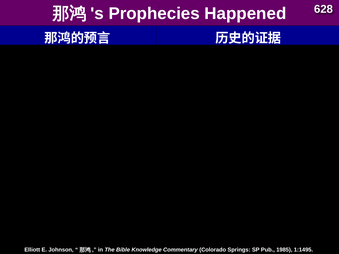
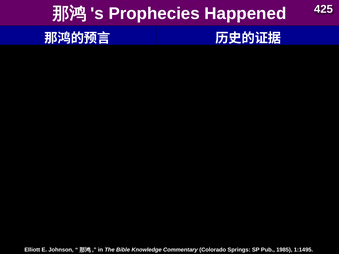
628: 628 -> 425 (323, 9)
